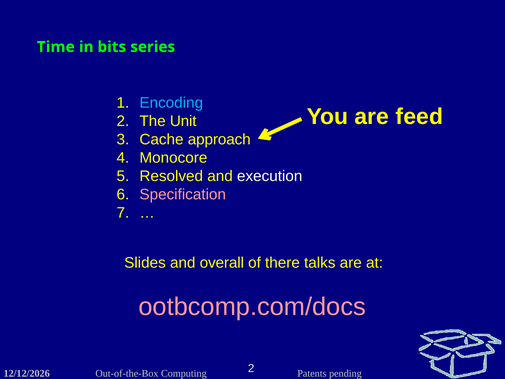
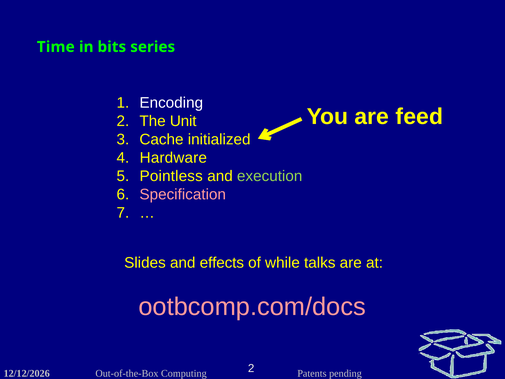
Encoding colour: light blue -> white (171, 103)
approach: approach -> initialized (219, 140)
Monocore: Monocore -> Hardware (173, 158)
Resolved: Resolved -> Pointless (171, 176)
execution colour: white -> light green (270, 176)
overall: overall -> effects (222, 263)
there: there -> while (282, 263)
